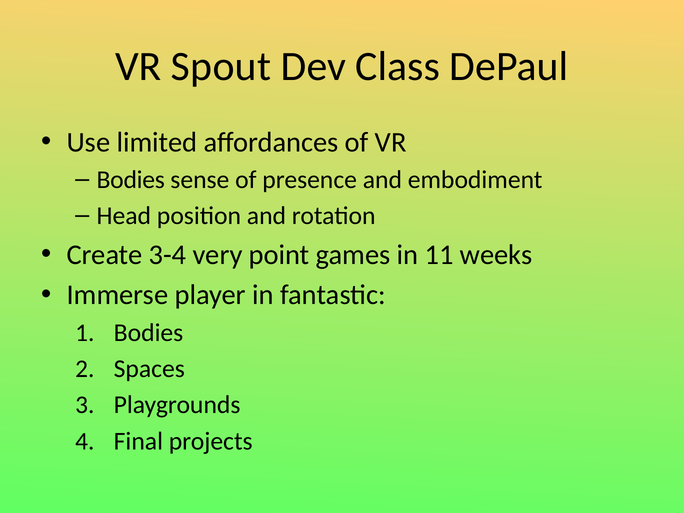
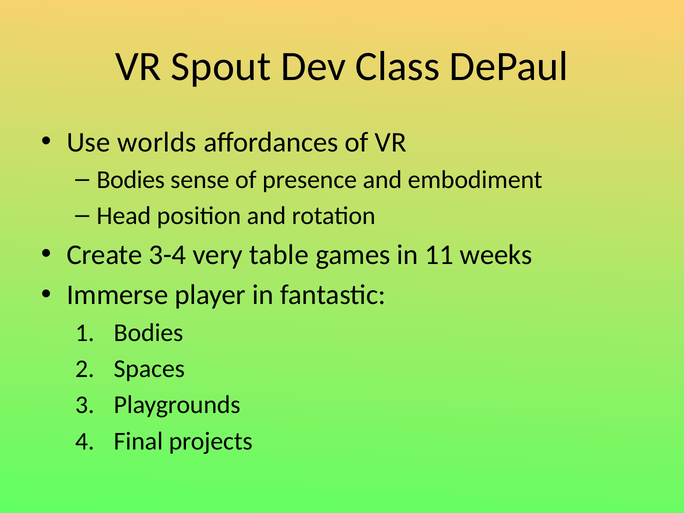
limited: limited -> worlds (157, 142)
point: point -> table (279, 255)
